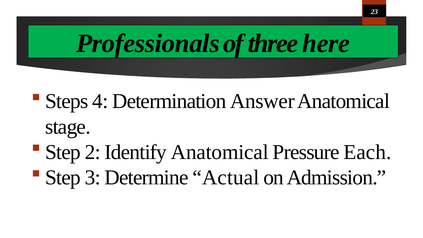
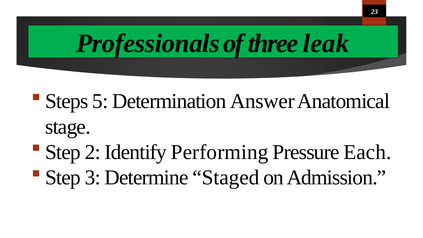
here: here -> leak (326, 43)
4: 4 -> 5 (100, 101)
Identify Anatomical: Anatomical -> Performing (220, 152)
Actual: Actual -> Staged (226, 177)
